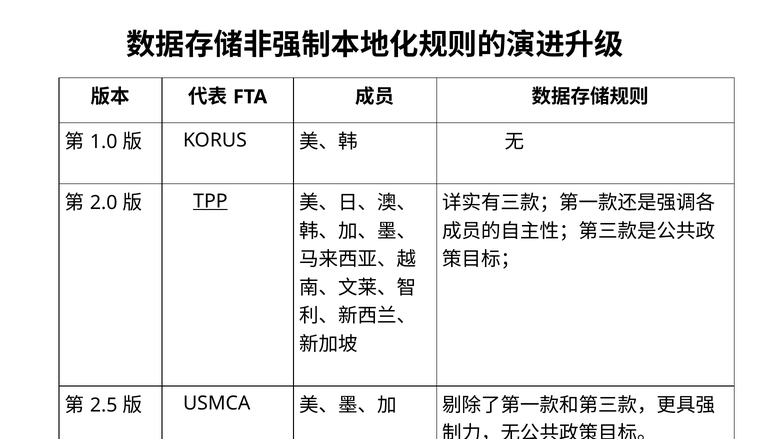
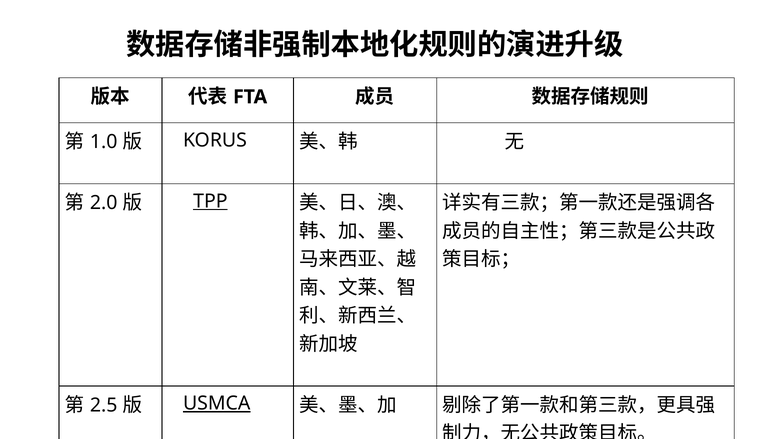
USMCA underline: none -> present (217, 403)
